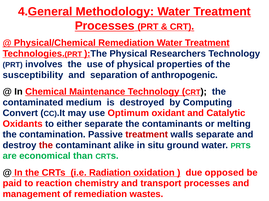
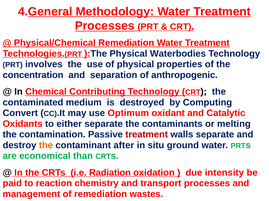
Researchers: Researchers -> Waterbodies (178, 54)
susceptibility: susceptibility -> concentration (33, 75)
Maintenance: Maintenance -> Contributing (97, 92)
the colour: red -> orange (46, 146)
alike: alike -> after (124, 146)
opposed: opposed -> intensity (224, 173)
